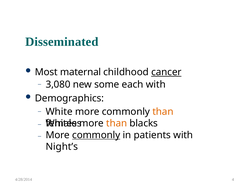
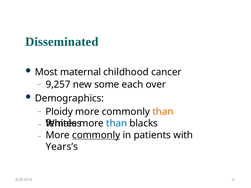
cancer underline: present -> none (166, 72)
3,080: 3,080 -> 9,257 (58, 85)
each with: with -> over (156, 85)
White: White -> Ploidy (59, 112)
than colour: orange -> blue (117, 123)
Night’s: Night’s -> Years’s (62, 147)
